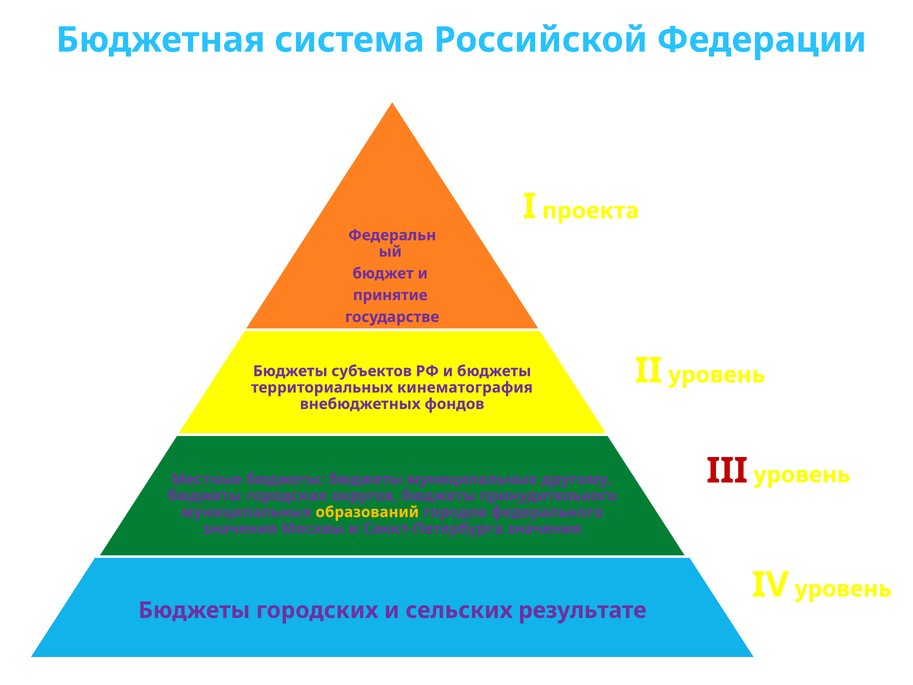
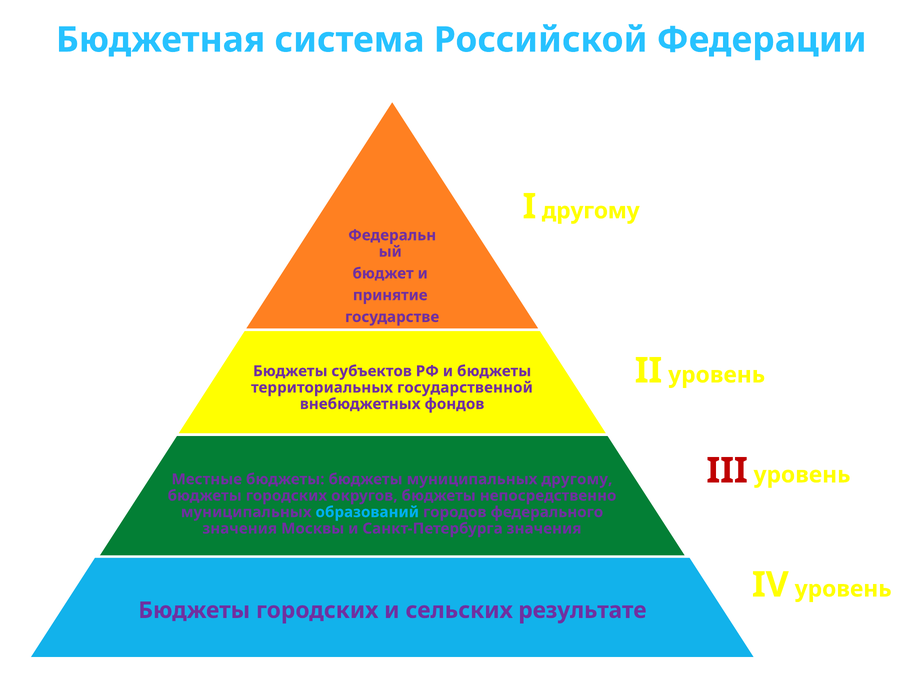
проекта: проекта -> другому (591, 211)
кинематография: кинематография -> государственной (465, 387)
принудительного: принудительного -> непосредственно (548, 496)
образований colour: yellow -> light blue (367, 512)
